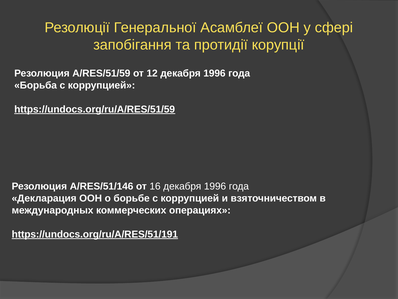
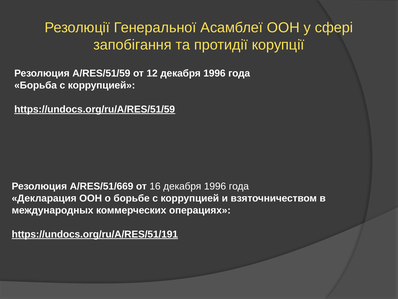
A/RES/51/146: A/RES/51/146 -> A/RES/51/669 (102, 186)
